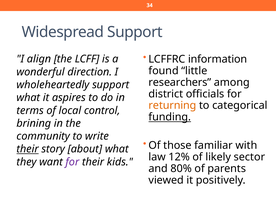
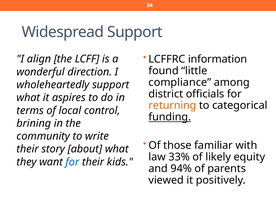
researchers: researchers -> compliance (180, 82)
their underline: present -> none (28, 149)
12%: 12% -> 33% (179, 157)
sector: sector -> equity (249, 157)
for colour: purple -> blue (72, 162)
80%: 80% -> 94% (181, 169)
